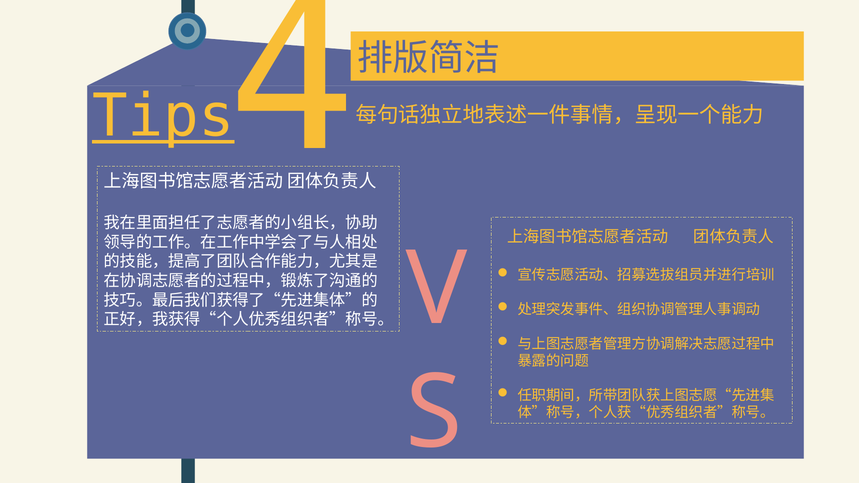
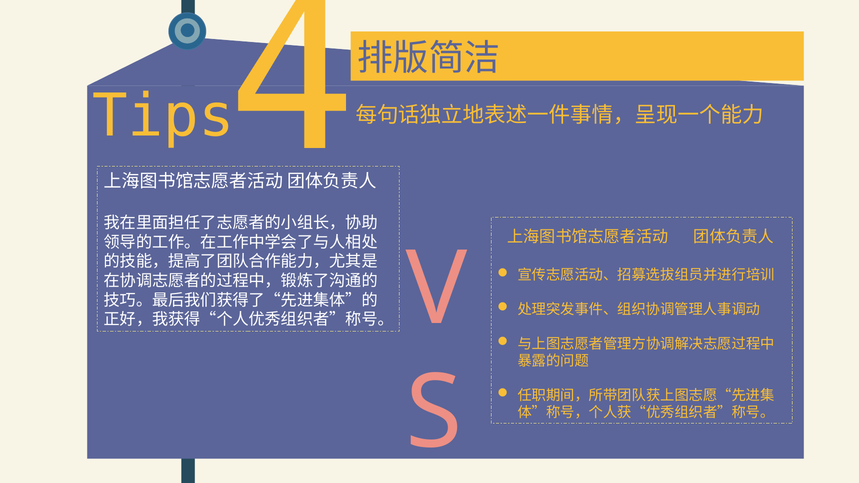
Tips underline: present -> none (163, 117)
